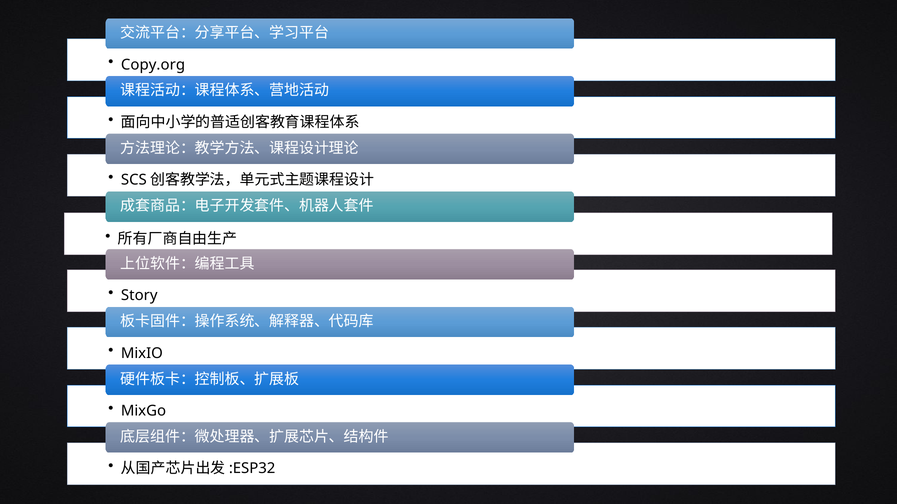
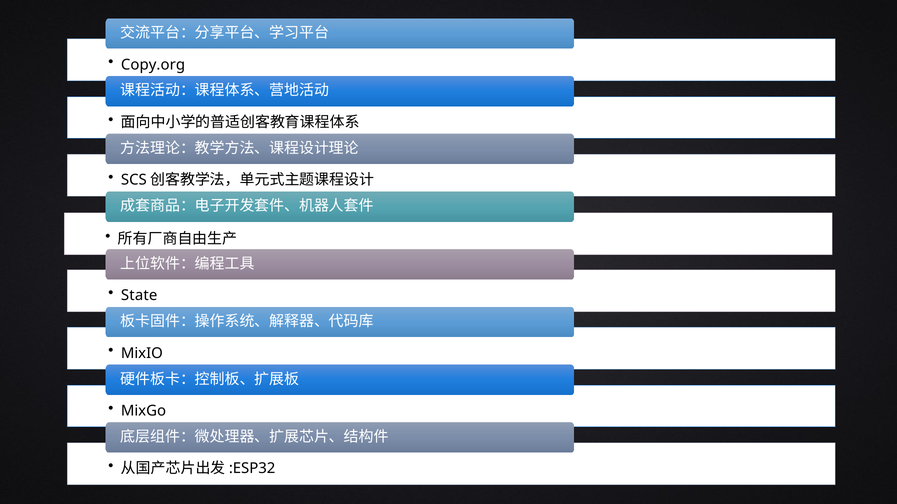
Story: Story -> State (139, 296)
